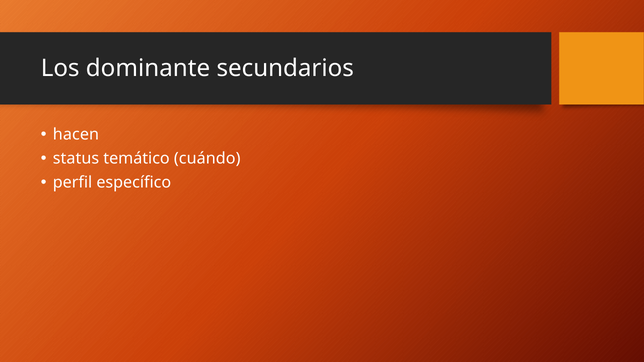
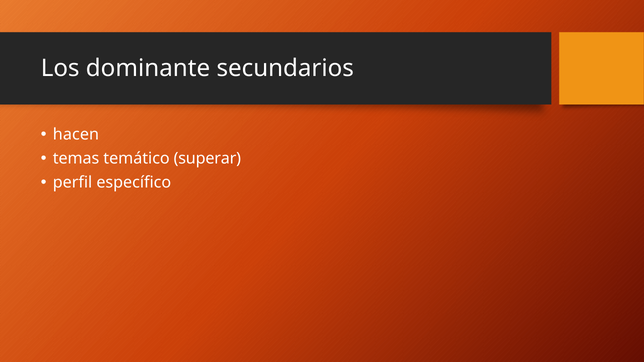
status: status -> temas (76, 159)
cuándo: cuándo -> superar (207, 159)
